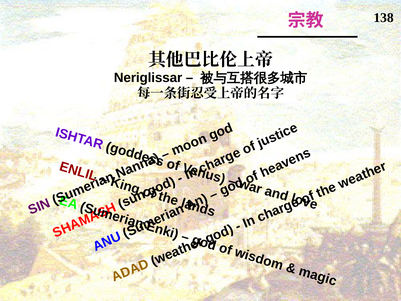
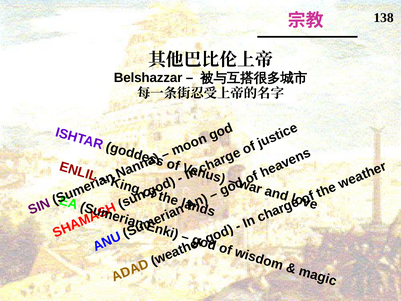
Neriglissar: Neriglissar -> Belshazzar (148, 78)
